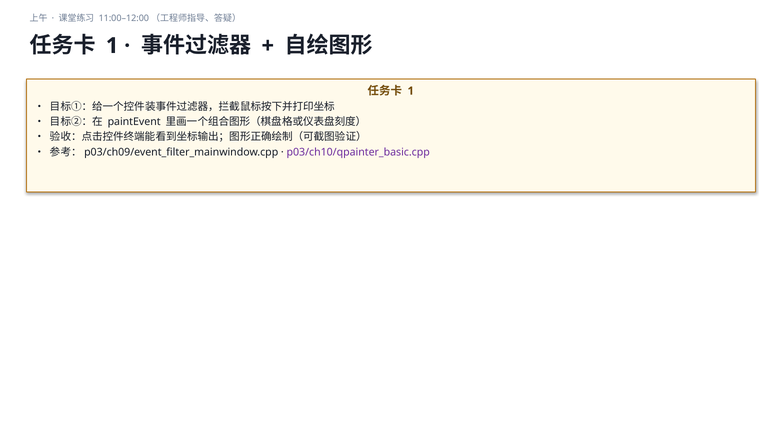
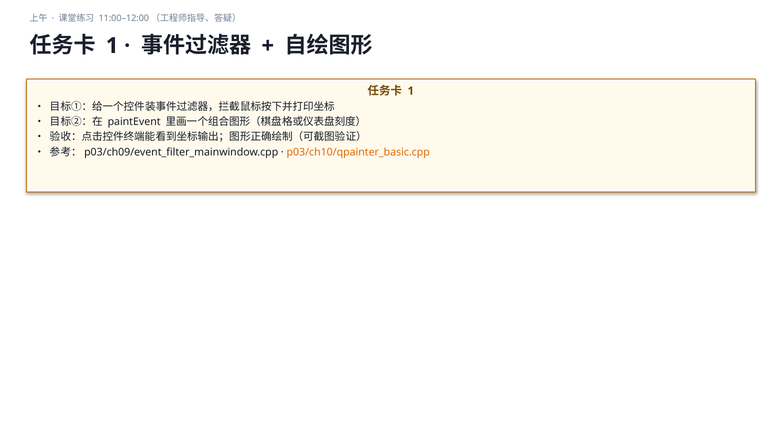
p03/ch10/qpainter_basic.cpp colour: purple -> orange (358, 152)
